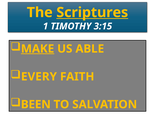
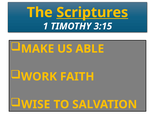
MAKE underline: present -> none (38, 49)
EVERY: EVERY -> WORK (39, 77)
BEEN: BEEN -> WISE (36, 105)
